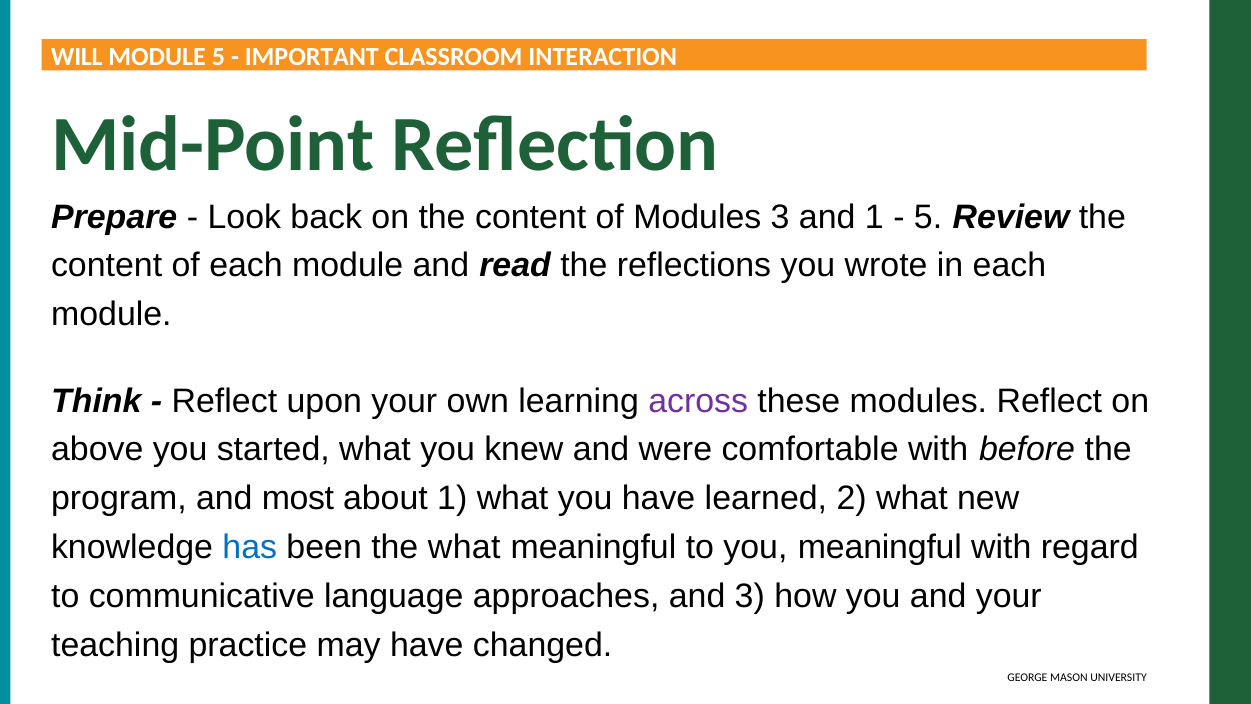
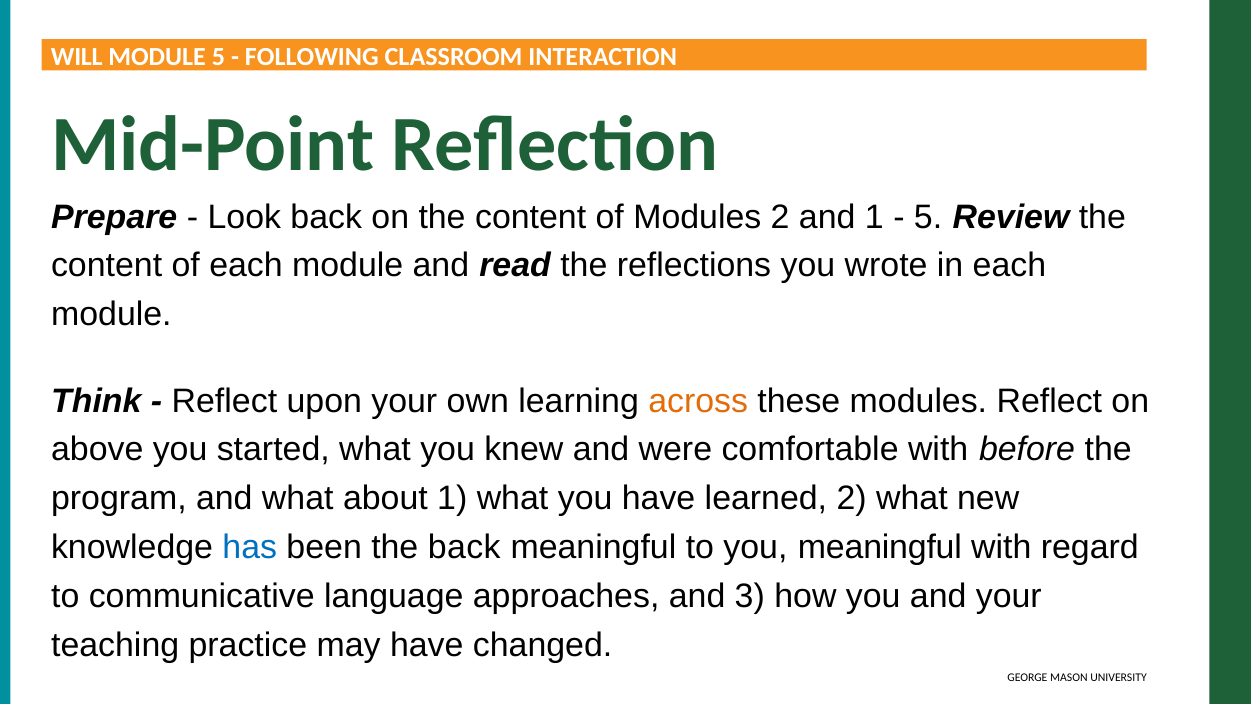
IMPORTANT: IMPORTANT -> FOLLOWING (312, 57)
Modules 3: 3 -> 2 (780, 217)
across colour: purple -> orange (698, 401)
and most: most -> what (298, 498)
the what: what -> back (464, 547)
